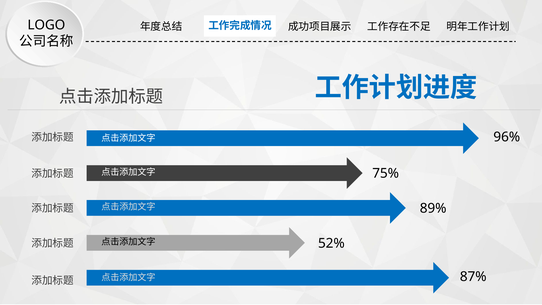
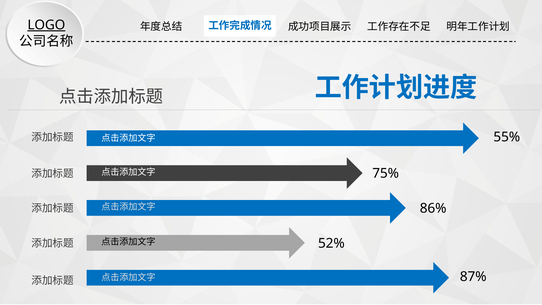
LOGO underline: none -> present (46, 25)
96%: 96% -> 55% (507, 137)
89%: 89% -> 86% (433, 208)
